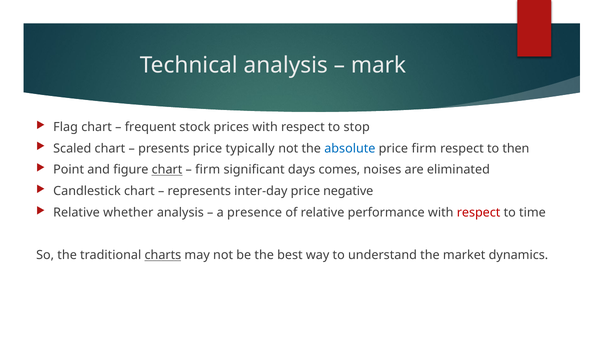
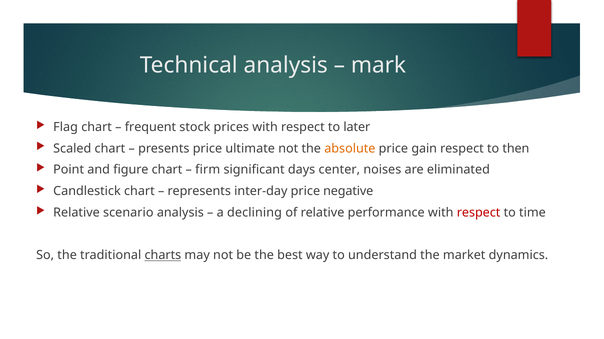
stop: stop -> later (357, 127)
typically: typically -> ultimate (250, 149)
absolute colour: blue -> orange (350, 149)
price firm: firm -> gain (424, 149)
chart underline: present -> none (167, 170)
comes: comes -> center (339, 170)
whether: whether -> scenario (128, 213)
presence: presence -> declining (255, 213)
